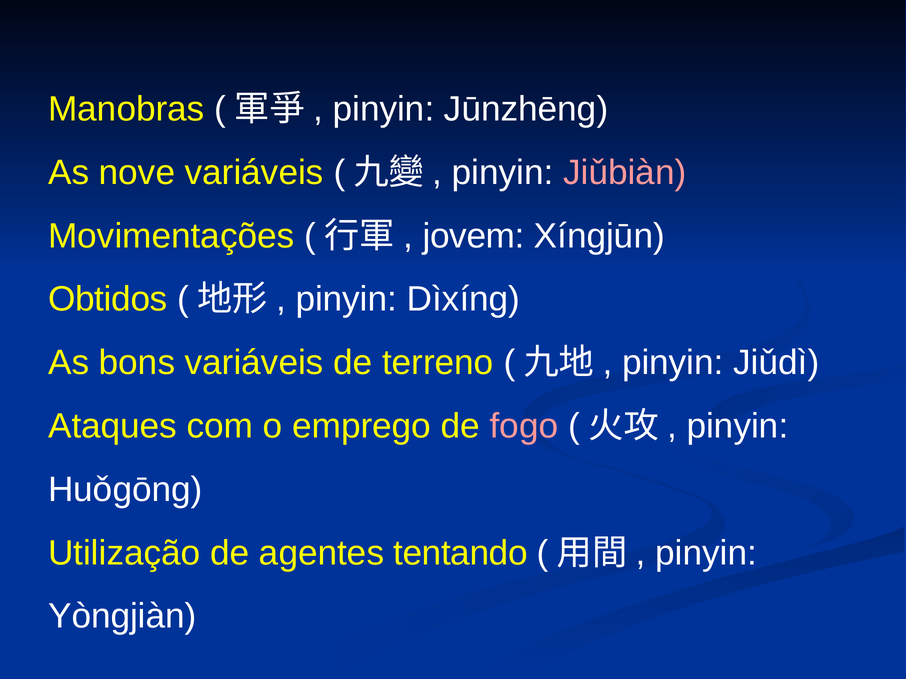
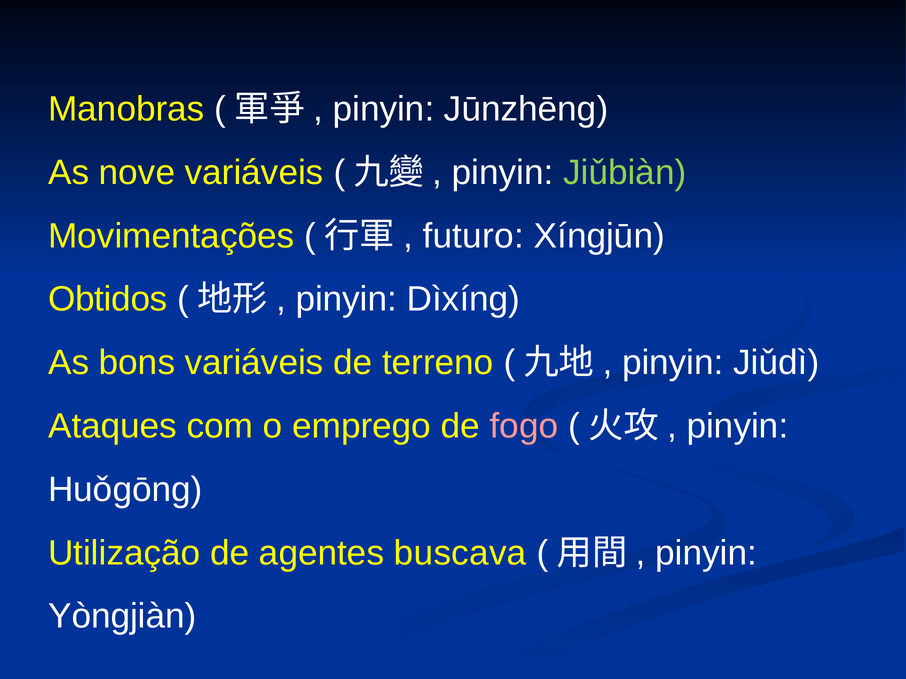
Jiǔbiàn colour: pink -> light green (625, 173)
jovem: jovem -> futuro (473, 236)
tentando: tentando -> buscava (460, 553)
